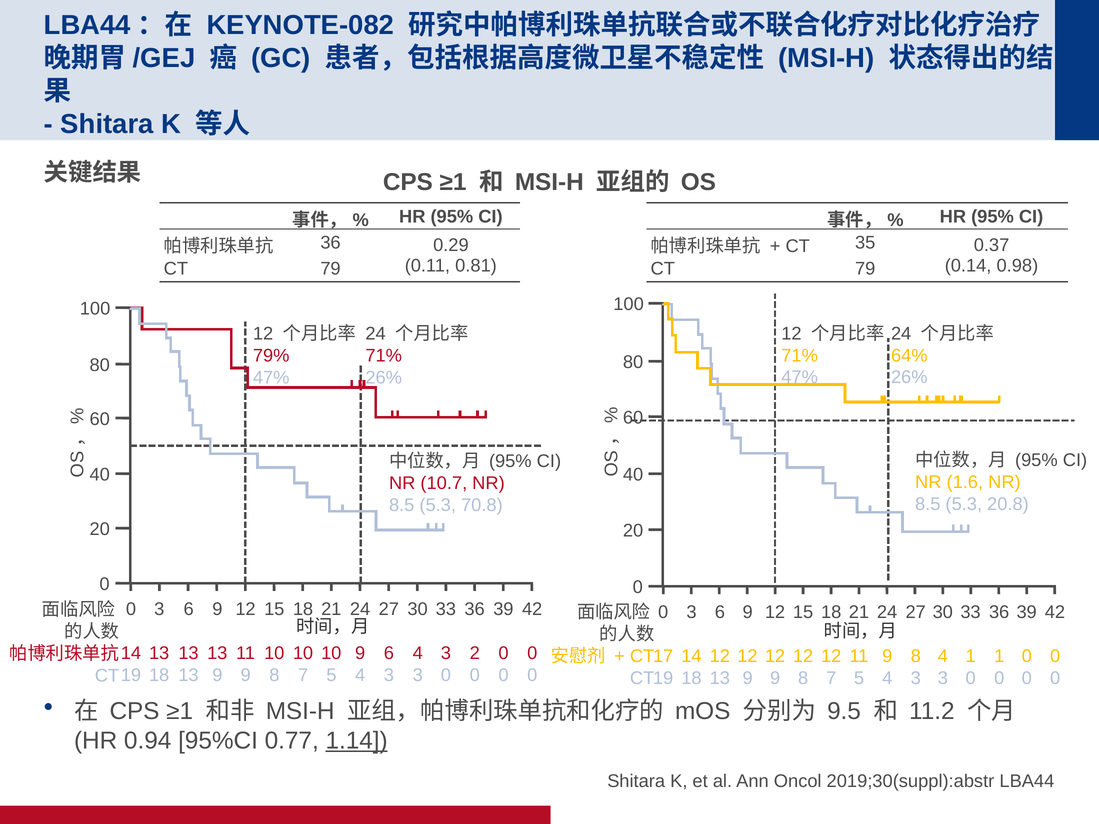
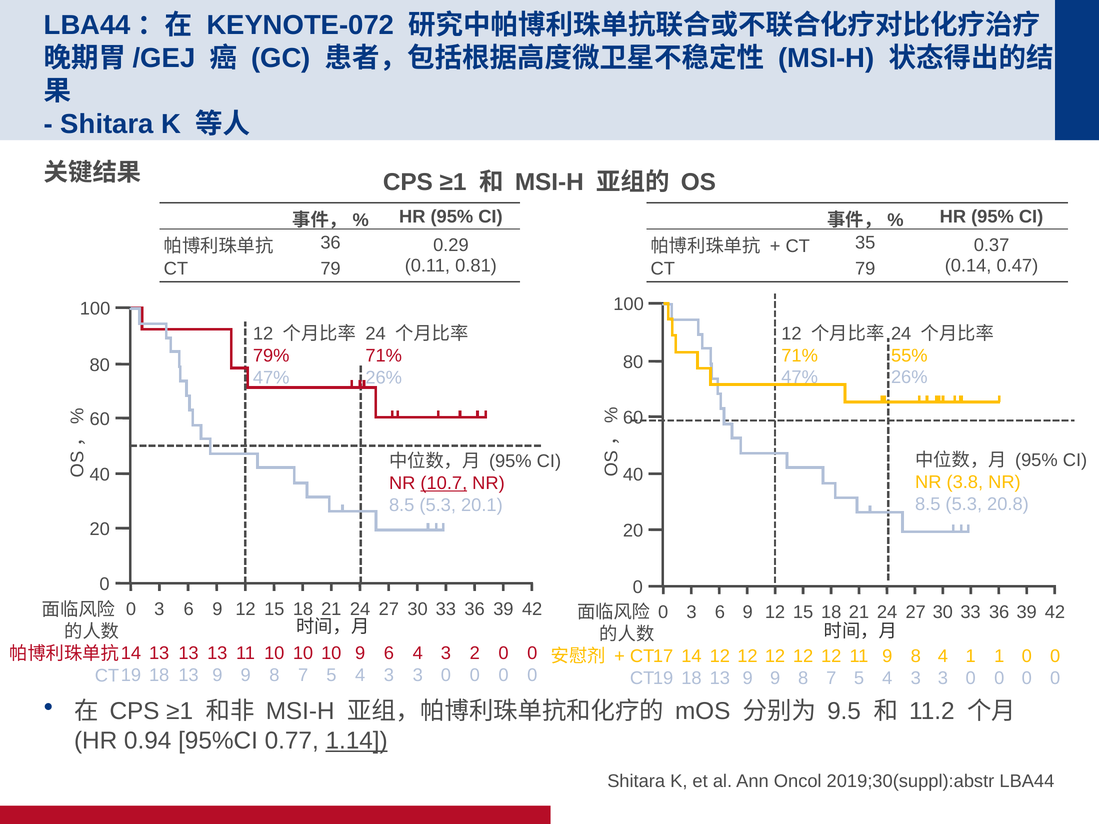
KEYNOTE-082: KEYNOTE-082 -> KEYNOTE-072 (300, 25)
0.98: 0.98 -> 0.47 (1017, 266)
64%: 64% -> 55% (909, 356)
1.6: 1.6 -> 3.8 (965, 482)
10.7 underline: none -> present (444, 483)
70.8: 70.8 -> 20.1 (482, 505)
